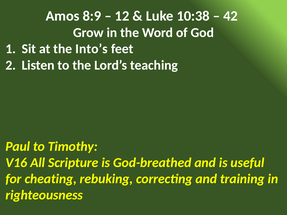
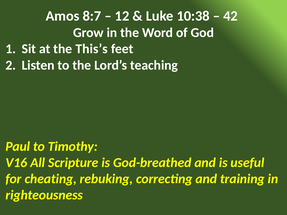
8:9: 8:9 -> 8:7 (92, 16)
Into’s: Into’s -> This’s (92, 49)
